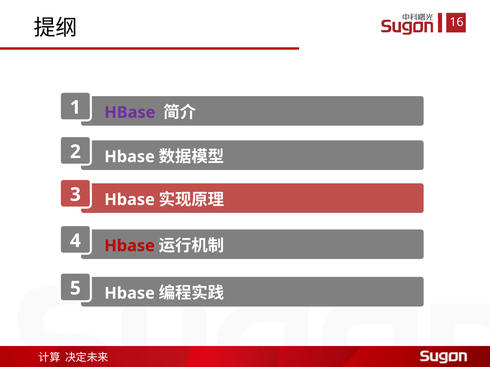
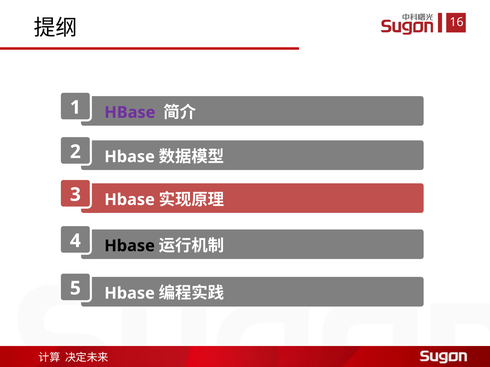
Hbase colour: red -> black (130, 246)
